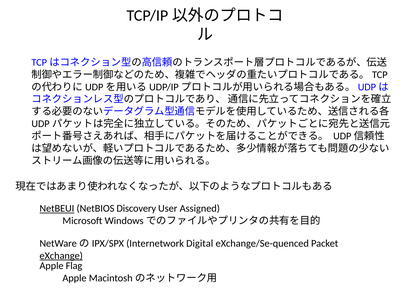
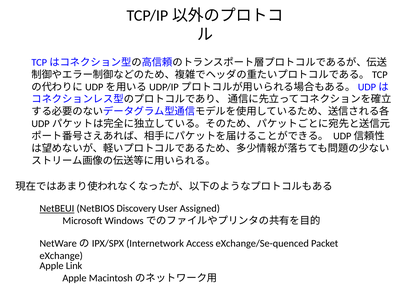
Digital: Digital -> Access (200, 244)
eXchange underline: present -> none (61, 256)
Flag: Flag -> Link (74, 266)
